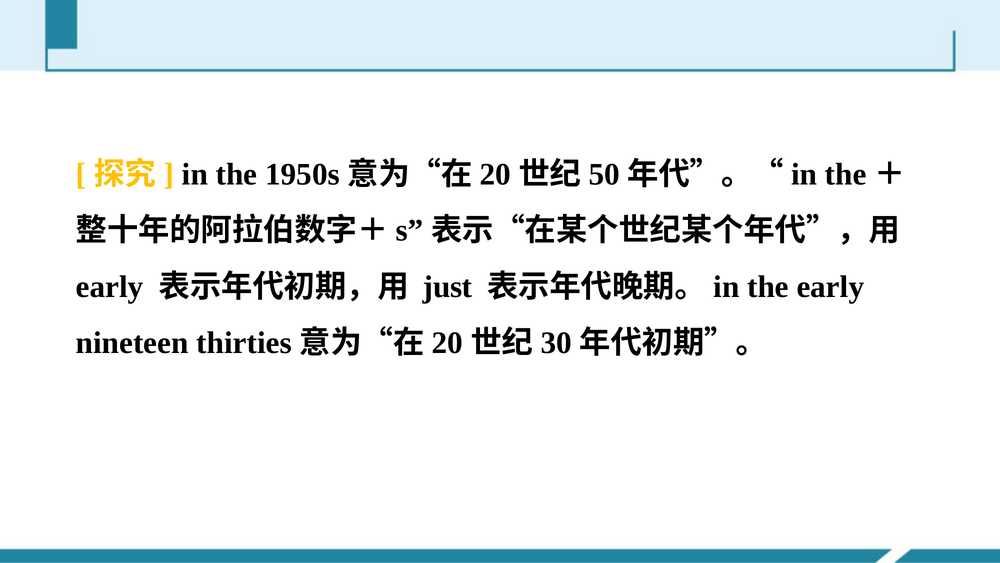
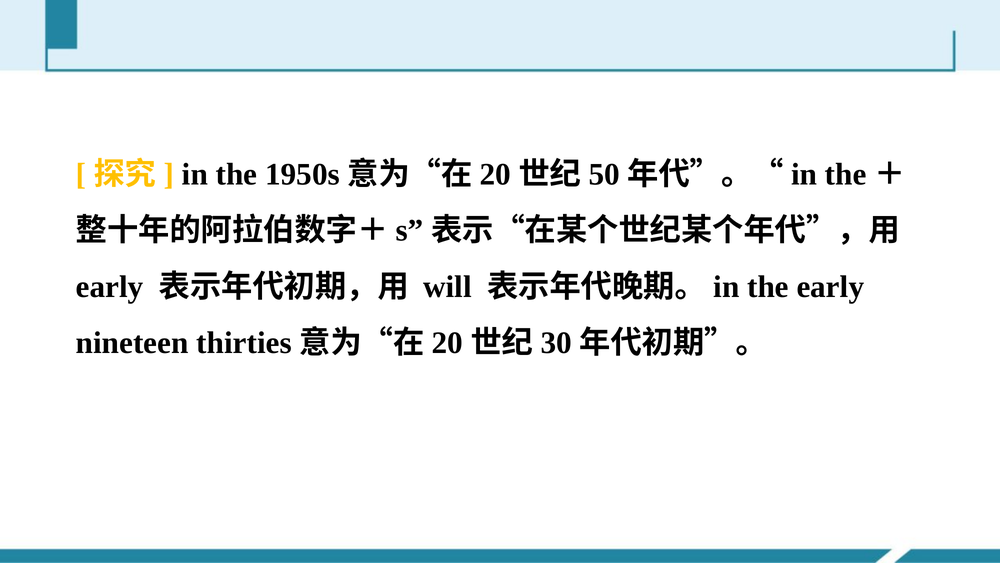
just: just -> will (448, 287)
